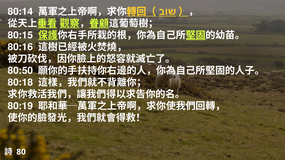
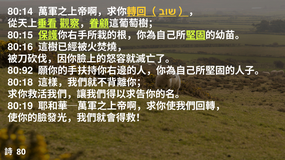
80:50: 80:50 -> 80:92 (20, 71)
